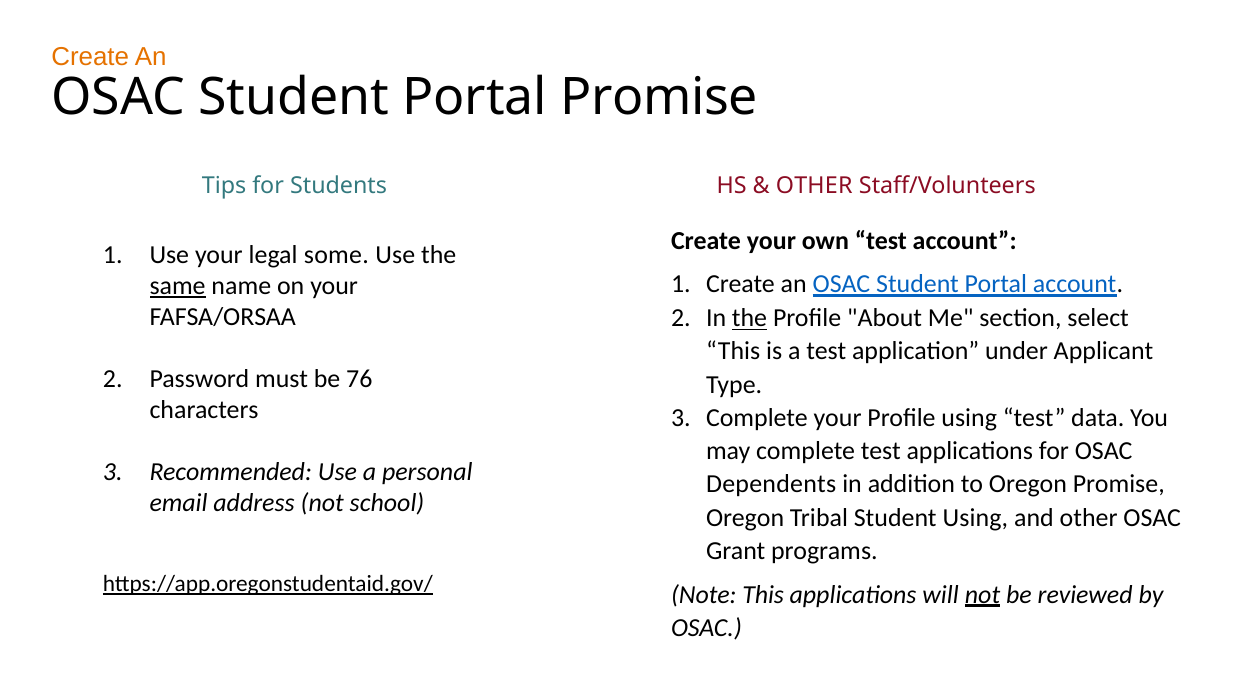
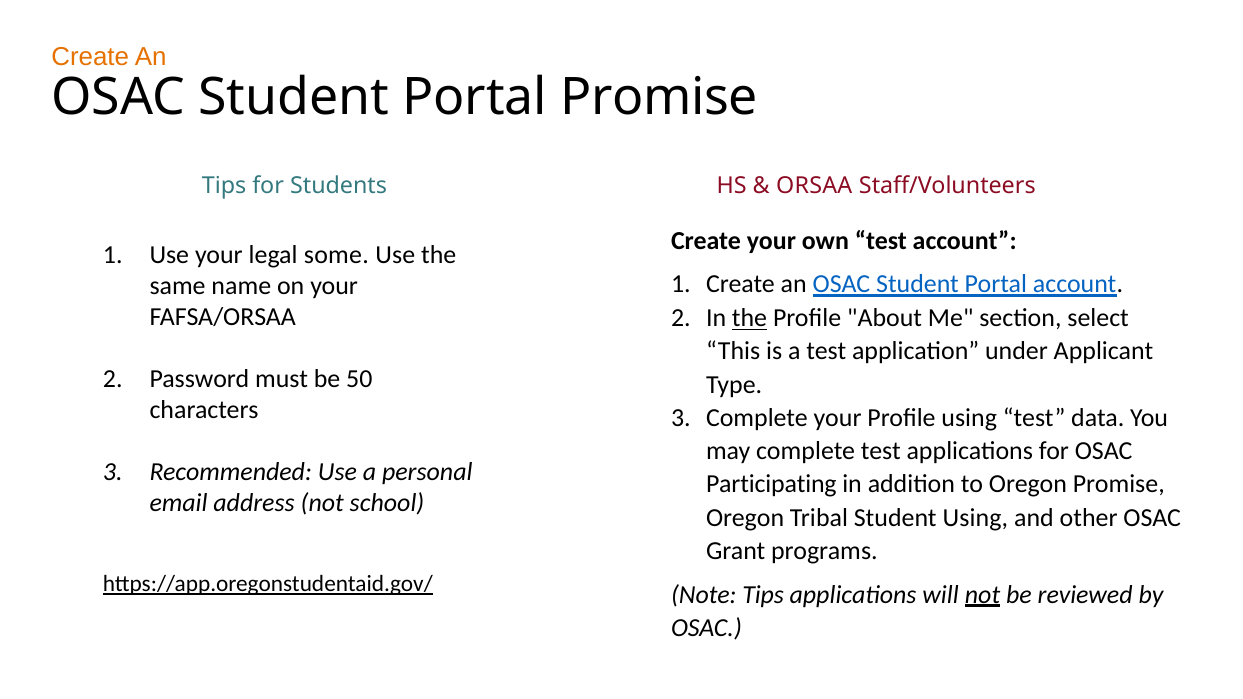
OTHER: OTHER -> ORSAA (814, 185)
same underline: present -> none (178, 286)
76: 76 -> 50 (359, 379)
Dependents: Dependents -> Participating (771, 485)
Note This: This -> Tips (763, 595)
